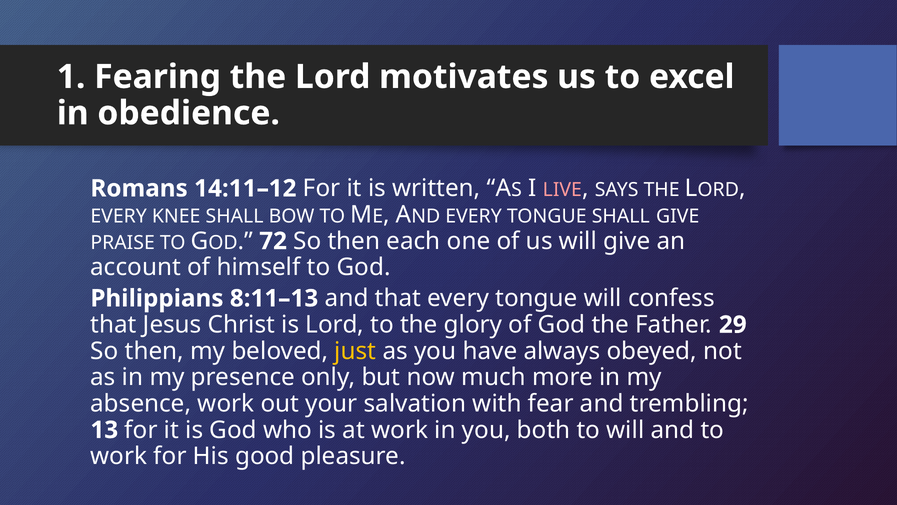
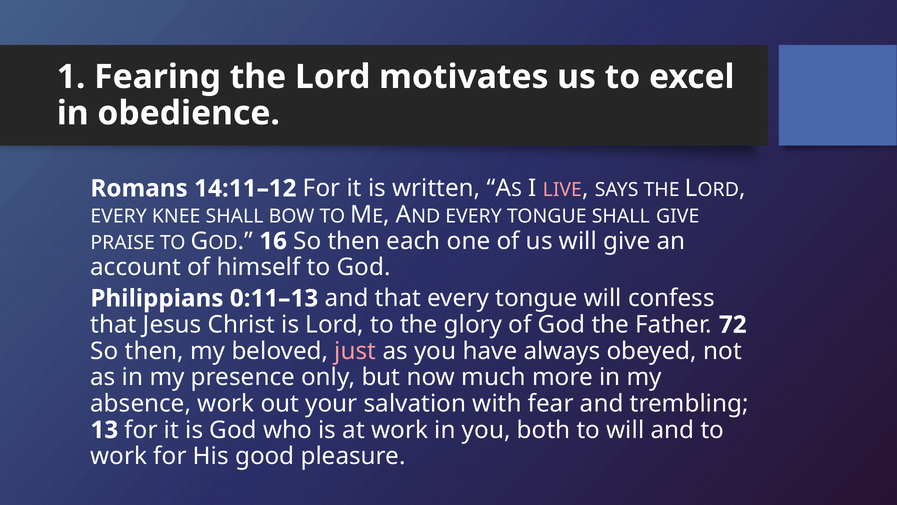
72: 72 -> 16 (273, 241)
8:11–13: 8:11–13 -> 0:11–13 (274, 298)
29: 29 -> 72 (733, 324)
just colour: yellow -> pink (355, 351)
